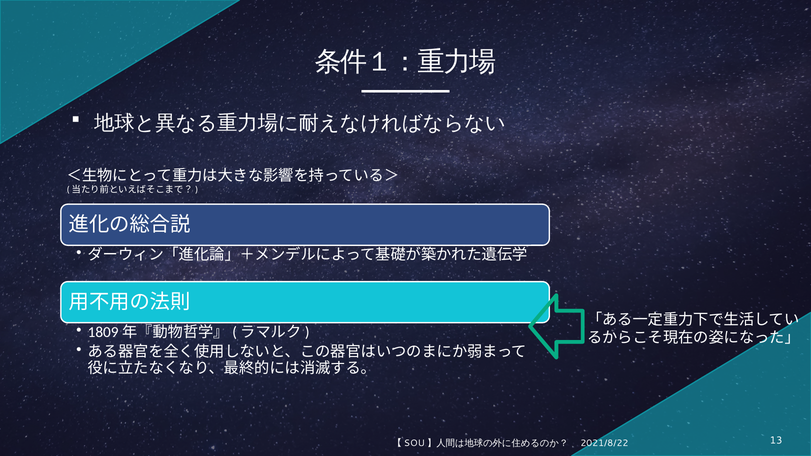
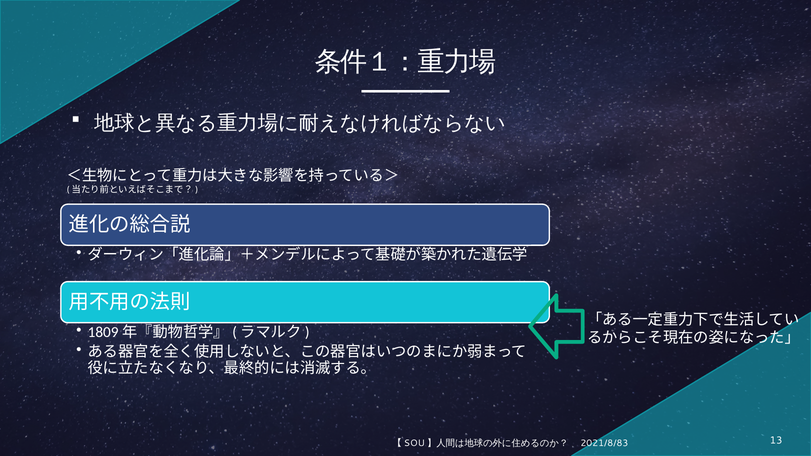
2021/8/22: 2021/8/22 -> 2021/8/83 (604, 443)
